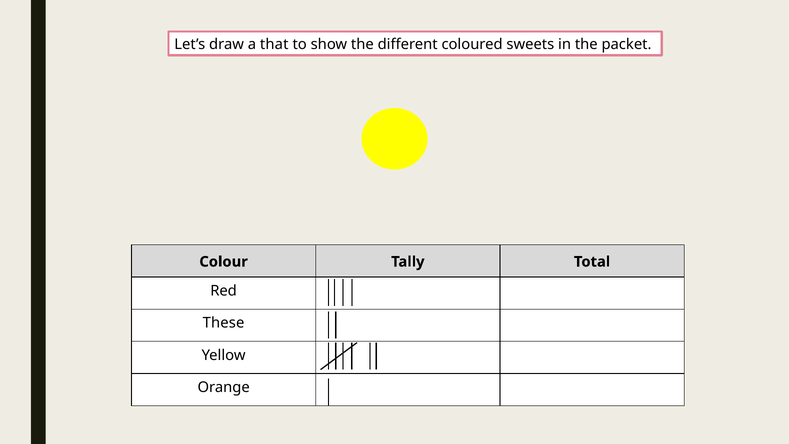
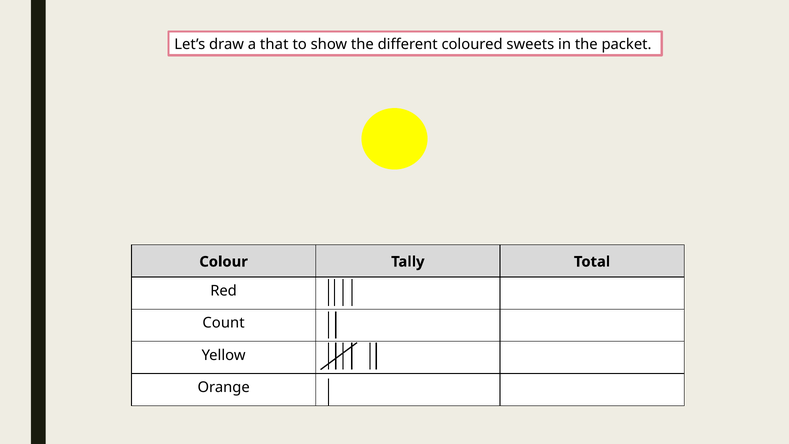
These: These -> Count (224, 323)
